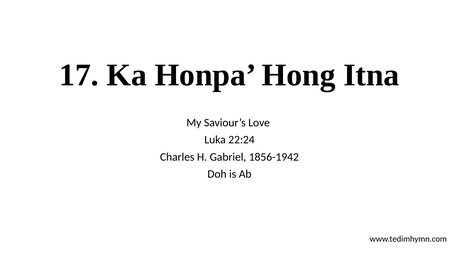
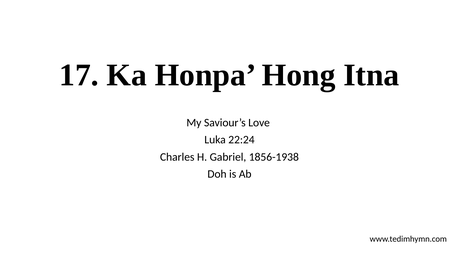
1856-1942: 1856-1942 -> 1856-1938 (274, 157)
